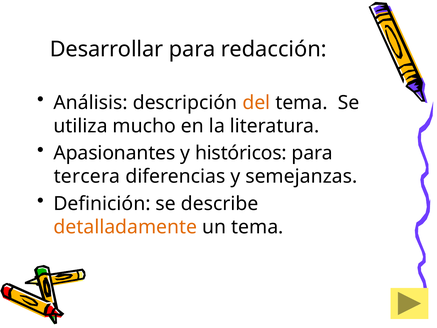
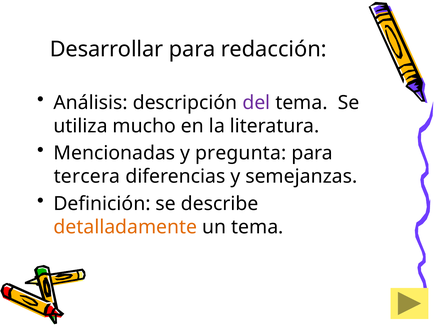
del colour: orange -> purple (256, 103)
Apasionantes: Apasionantes -> Mencionadas (114, 153)
históricos: históricos -> pregunta (241, 153)
